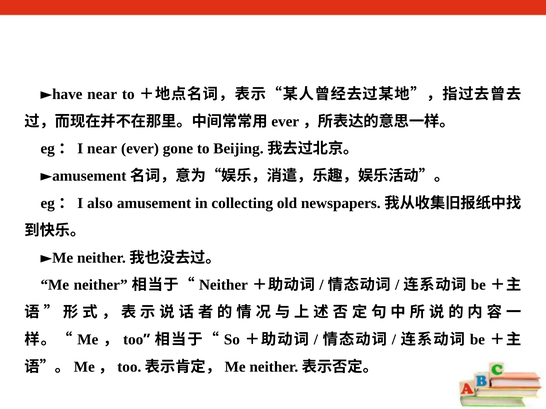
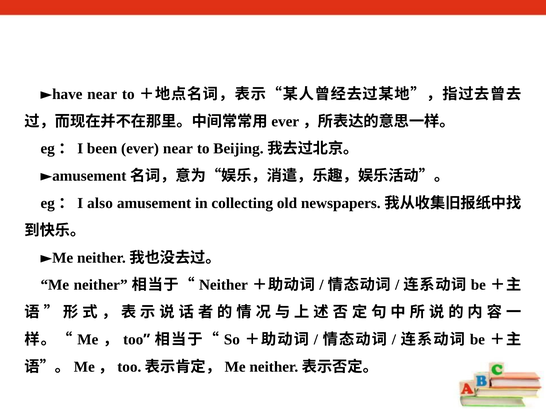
eg：I near: near -> been (102, 149)
ever gone: gone -> near (178, 149)
